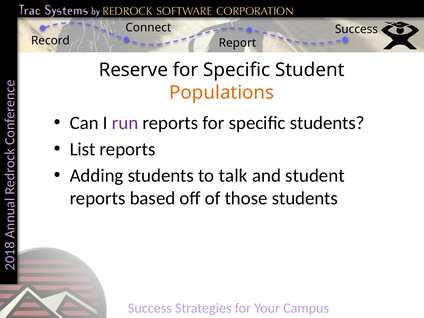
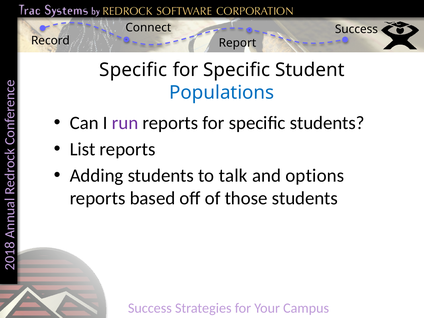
Reserve: Reserve -> Specific (133, 70)
Populations colour: orange -> blue (222, 93)
and student: student -> options (315, 176)
